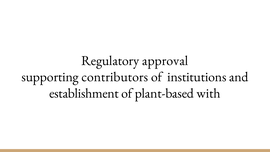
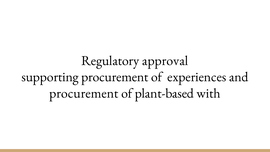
supporting contributors: contributors -> procurement (115, 77)
institutions: institutions -> experiences (197, 77)
establishment: establishment -> procurement (84, 93)
